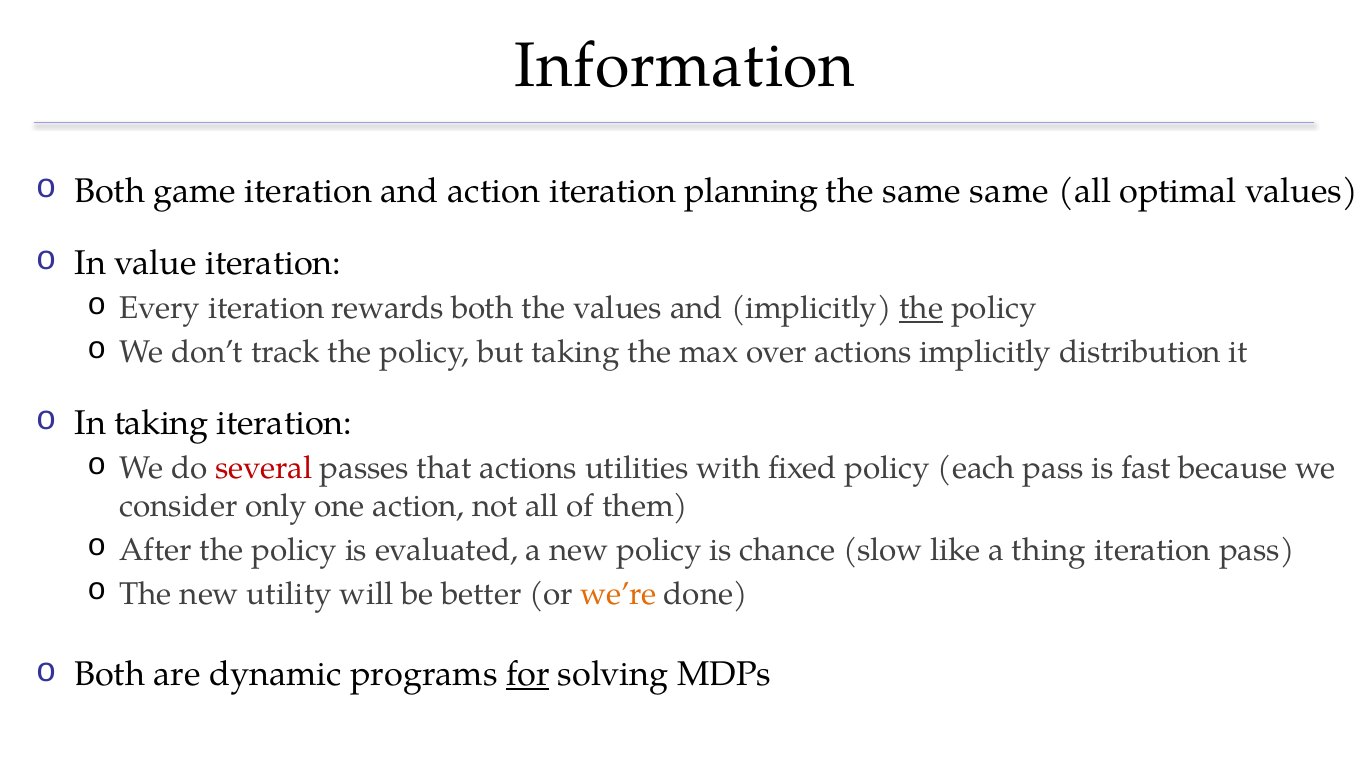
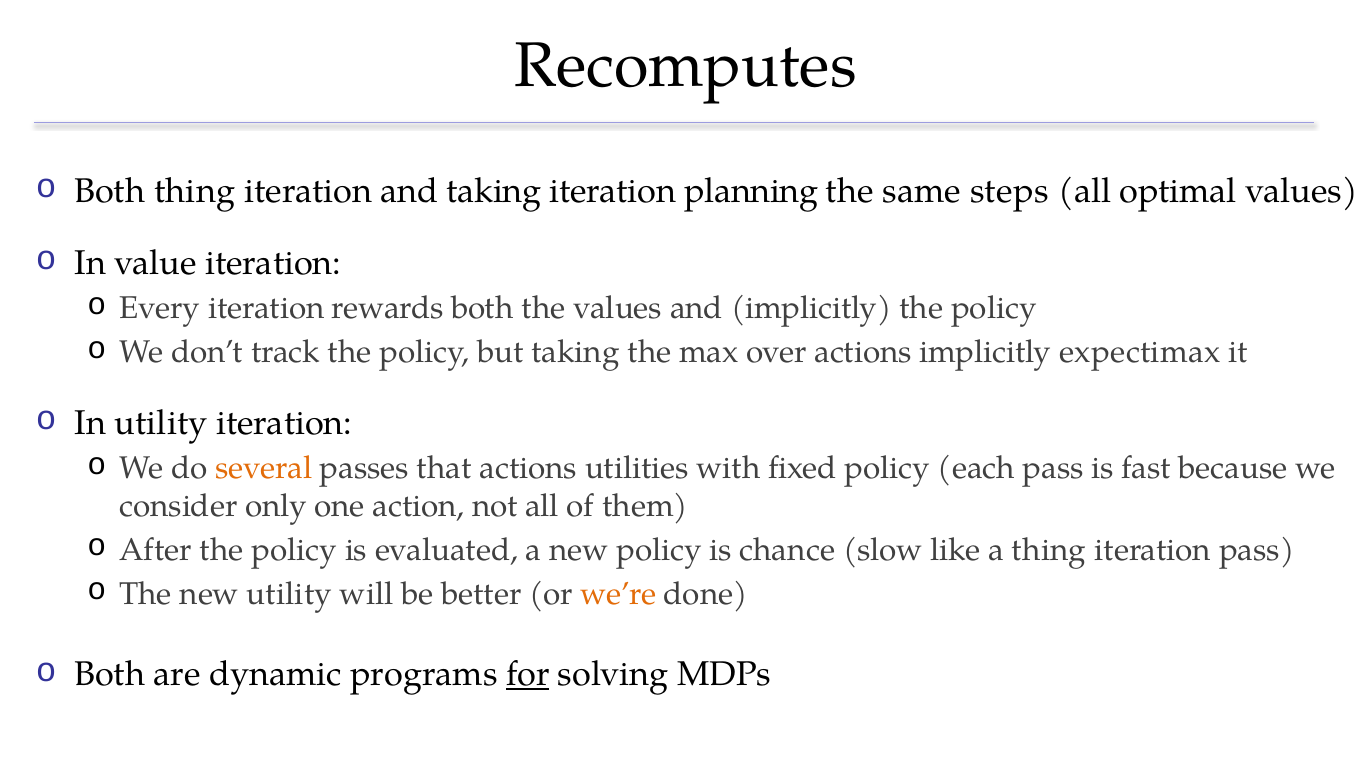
Information: Information -> Recomputes (685, 66)
Both game: game -> thing (195, 191)
and action: action -> taking (494, 191)
same same: same -> steps (1009, 191)
the underline: present -> none (921, 308)
distribution: distribution -> expectimax (1140, 352)
In taking: taking -> utility (161, 423)
several colour: red -> orange (264, 468)
